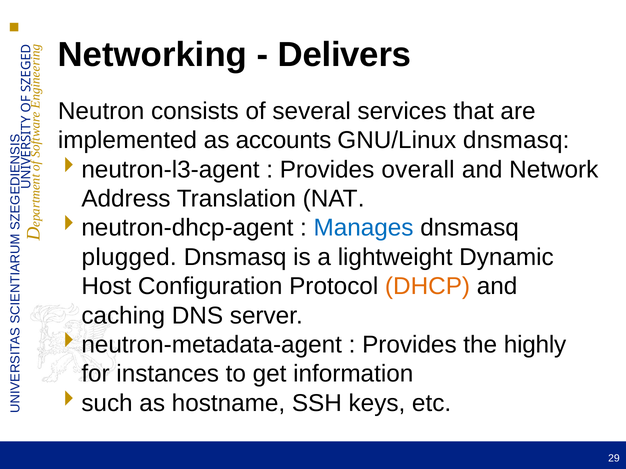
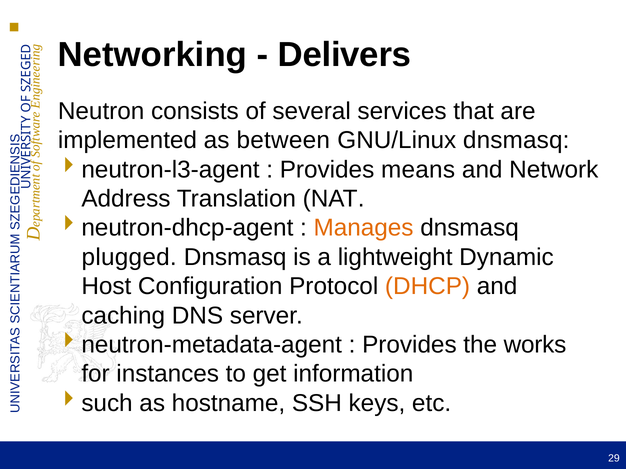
accounts: accounts -> between (283, 140)
overall: overall -> means (418, 170)
Manages colour: blue -> orange (364, 228)
highly: highly -> works (535, 345)
